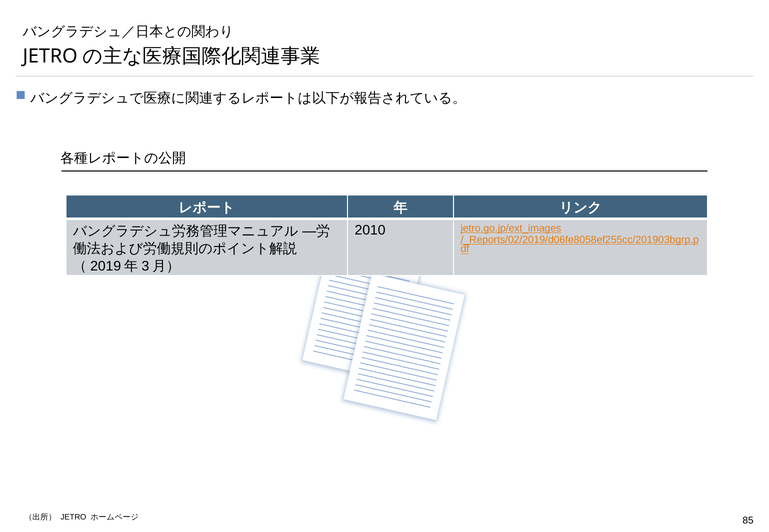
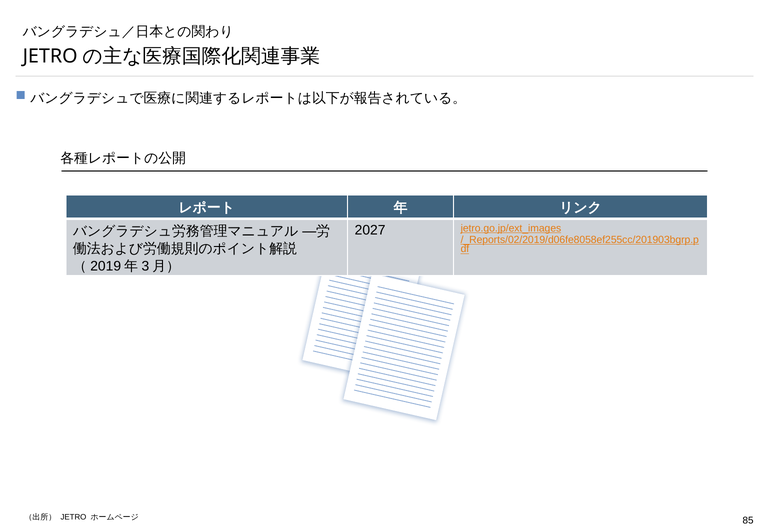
2010: 2010 -> 2027 (370, 230)
